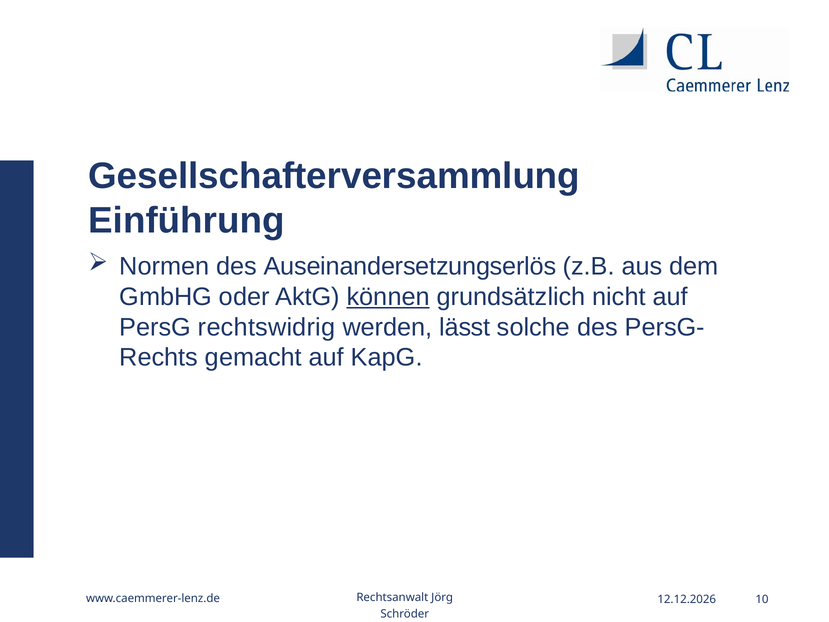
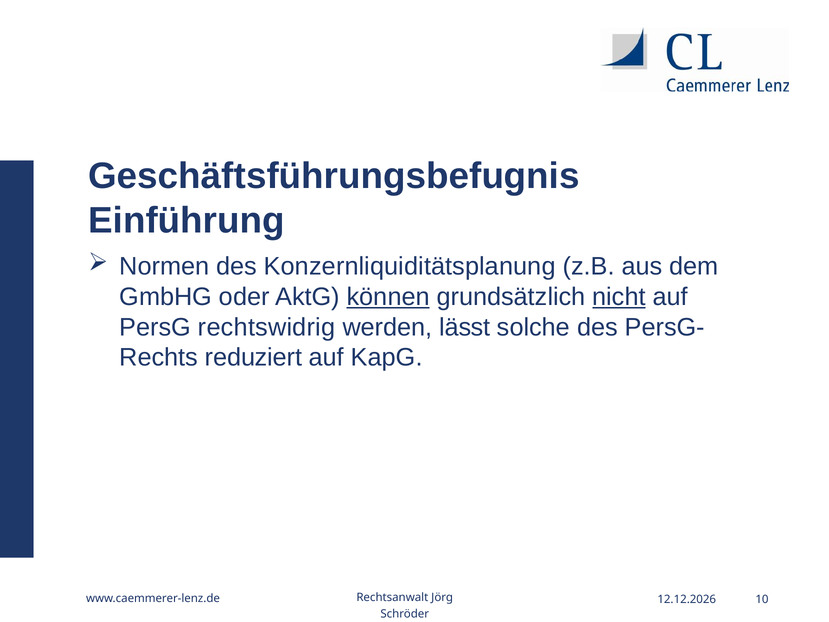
Gesellschafterversammlung: Gesellschafterversammlung -> Geschäftsführungsbefugnis (334, 176)
Auseinandersetzungserlös: Auseinandersetzungserlös -> Konzernliquiditätsplanung (410, 266)
nicht underline: none -> present (619, 297)
gemacht: gemacht -> reduziert (254, 357)
